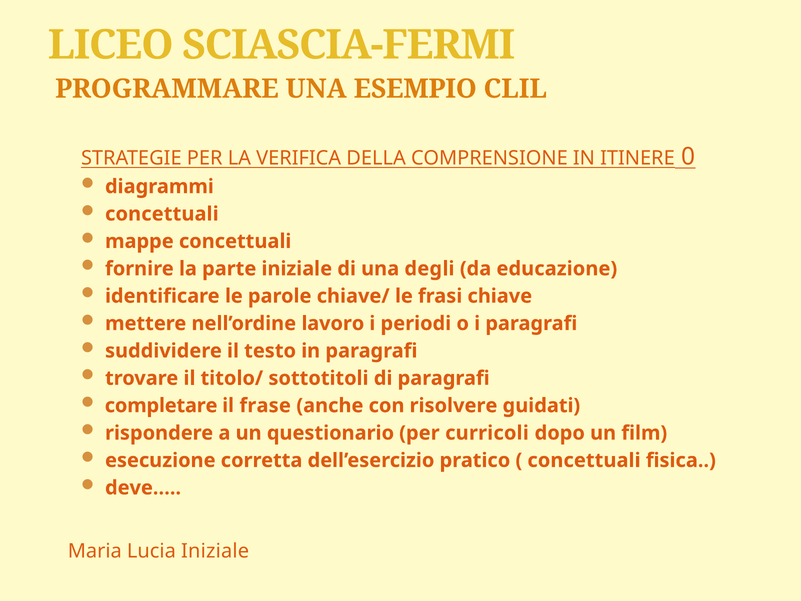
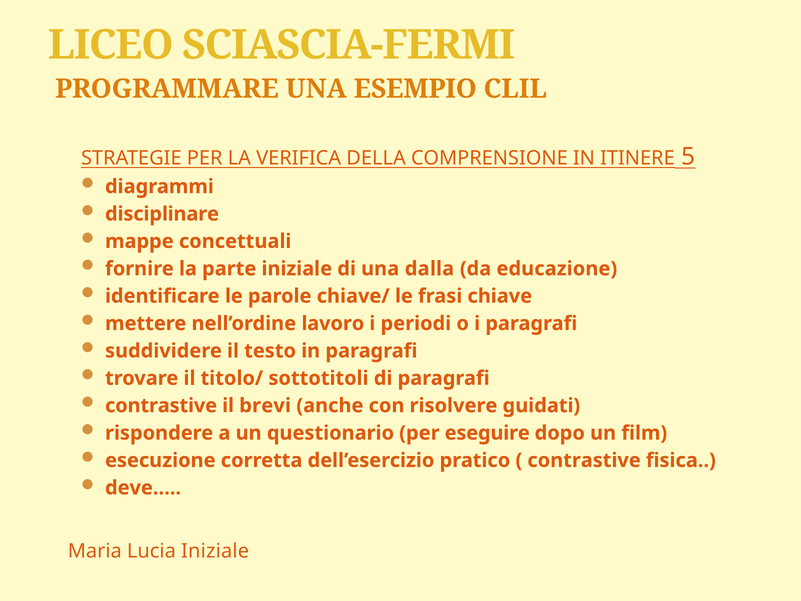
0: 0 -> 5 (688, 157)
concettuali: concettuali -> disciplinare (162, 214)
degli: degli -> dalla (429, 269)
completare: completare -> contrastive (161, 405)
frase: frase -> brevi (265, 405)
curricoli: curricoli -> eseguire (487, 433)
concettuali: concettuali -> contrastive (584, 460)
